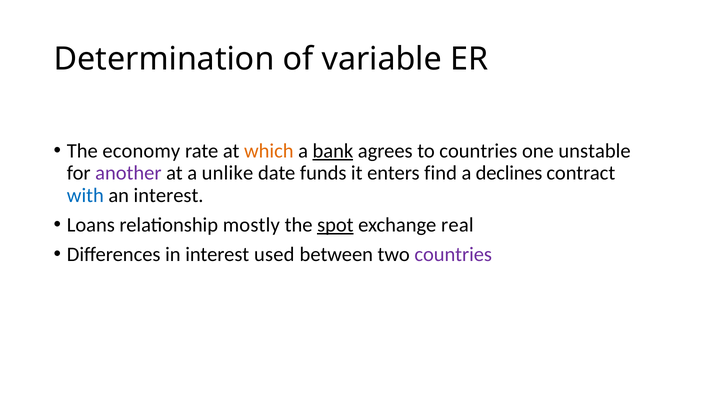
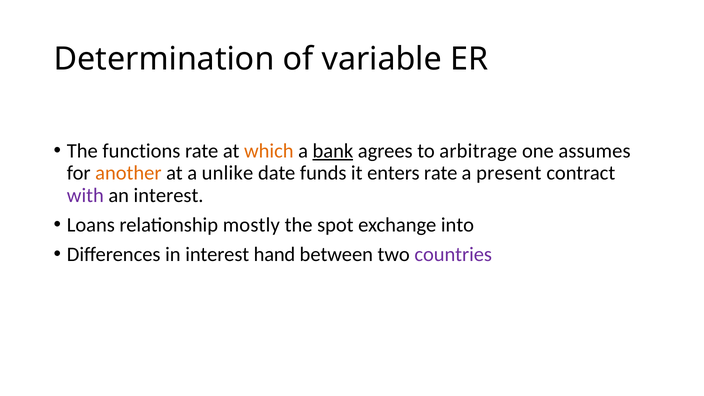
economy: economy -> functions (141, 151)
to countries: countries -> arbitrage (478, 151)
unstable: unstable -> assumes (595, 151)
another colour: purple -> orange (128, 173)
enters find: find -> rate (441, 173)
declines: declines -> present (509, 173)
with colour: blue -> purple (85, 195)
spot underline: present -> none (335, 225)
real: real -> into (457, 225)
used: used -> hand (274, 254)
